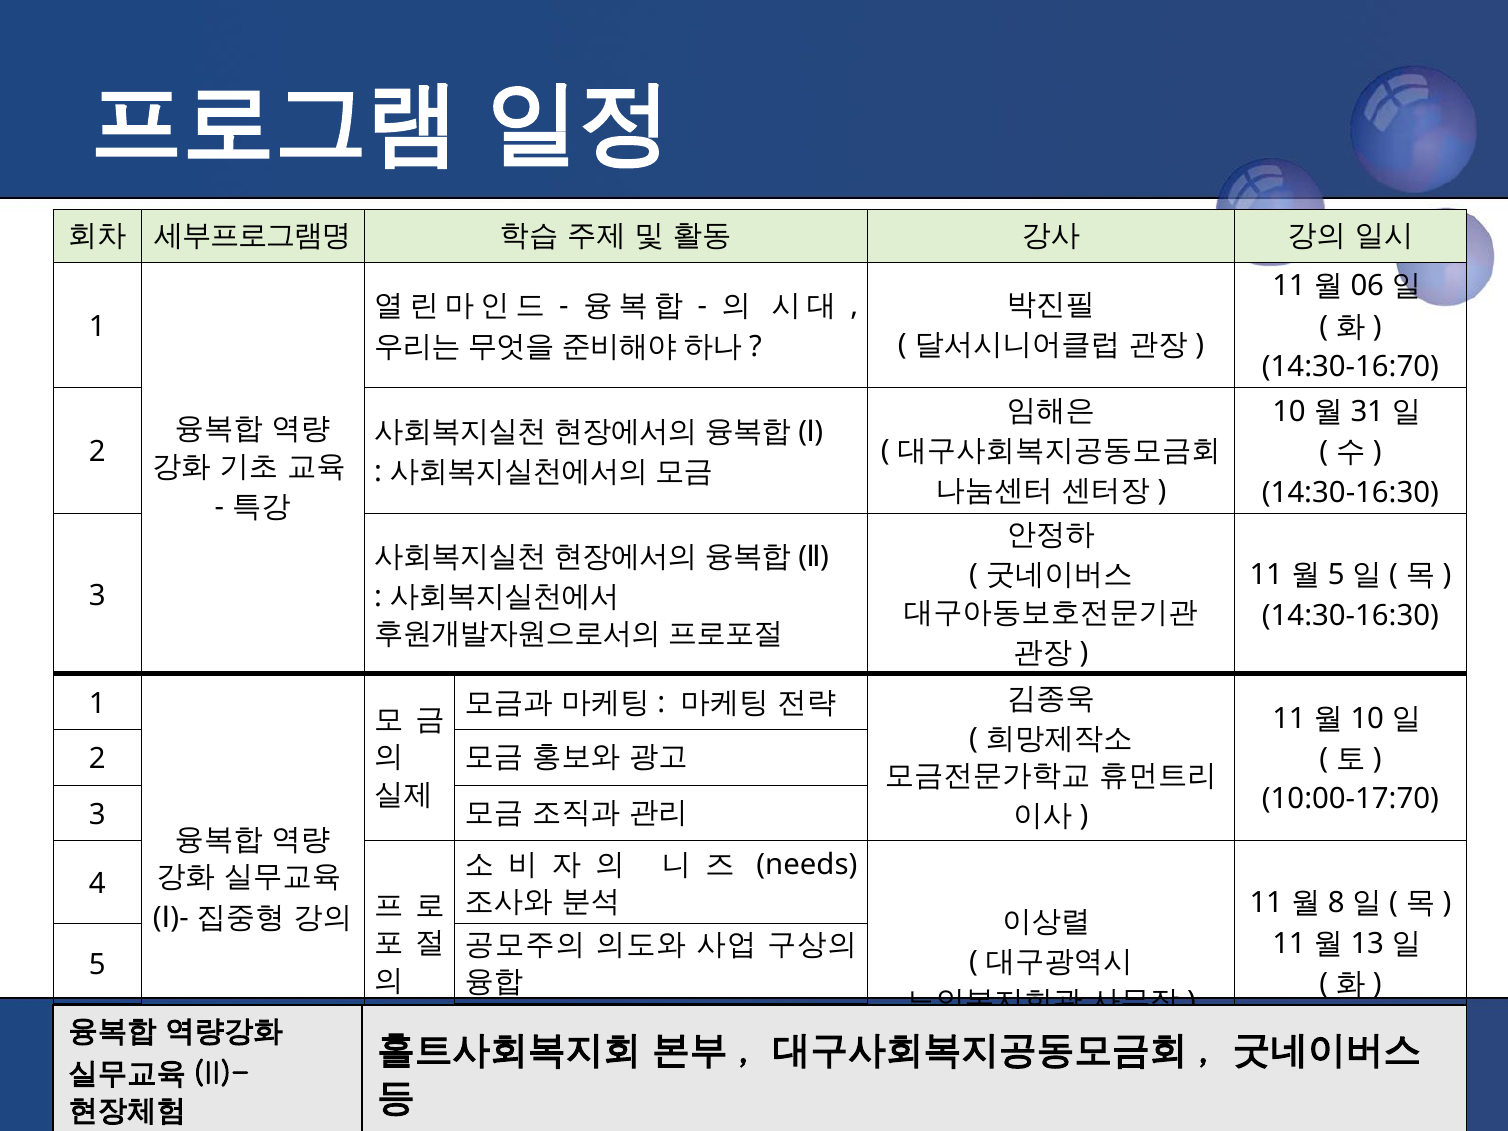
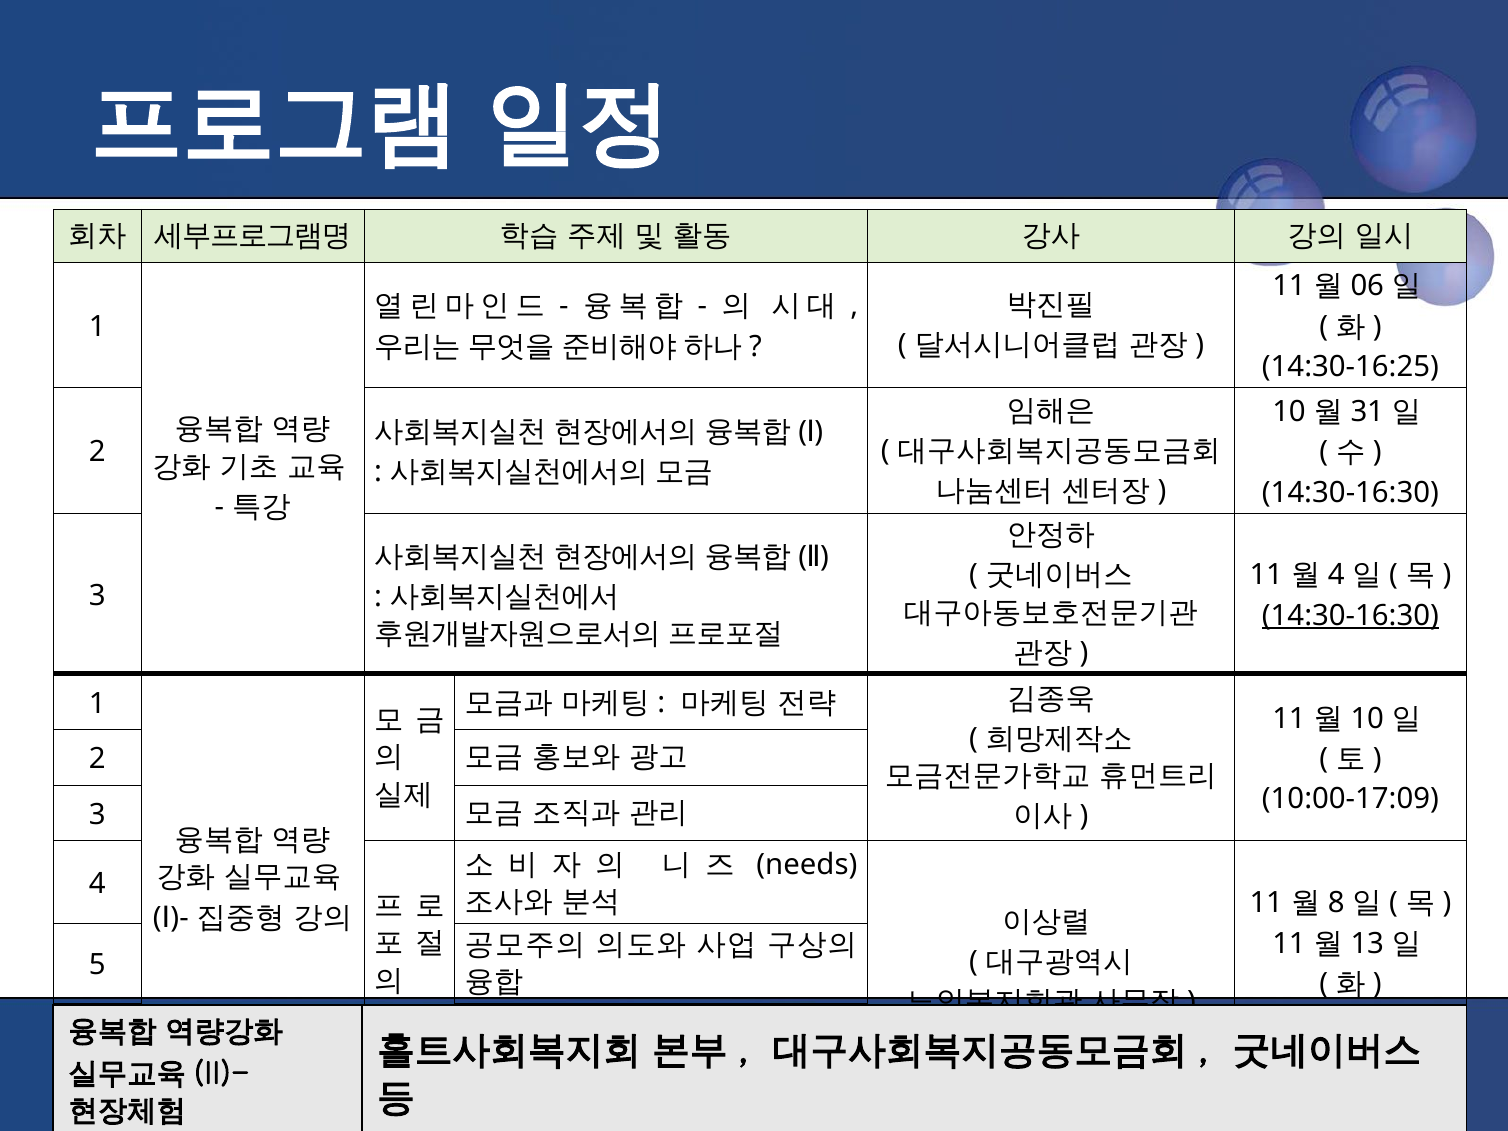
14:30-16:70: 14:30-16:70 -> 14:30-16:25 (1350, 367)
5: 5 -> 4 (1336, 575)
14:30-16:30 underline: none -> present (1350, 615)
10:00-17:70: 10:00-17:70 -> 10:00-17:09 (1350, 799)
